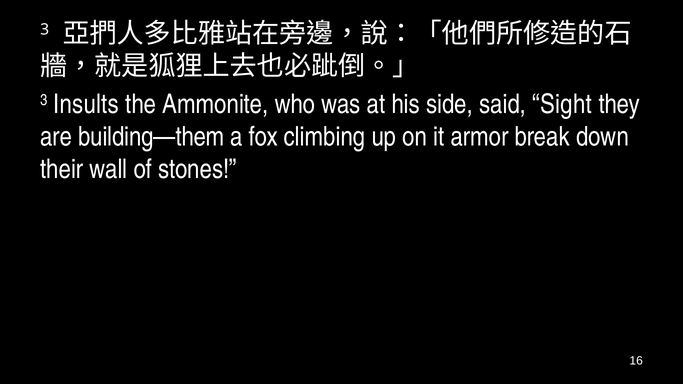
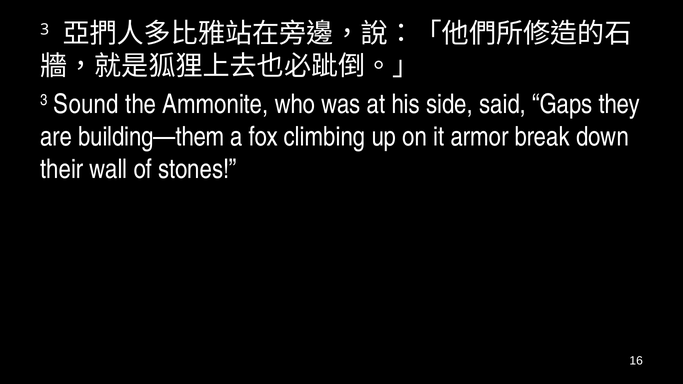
Insults: Insults -> Sound (86, 104)
Sight: Sight -> Gaps (562, 104)
